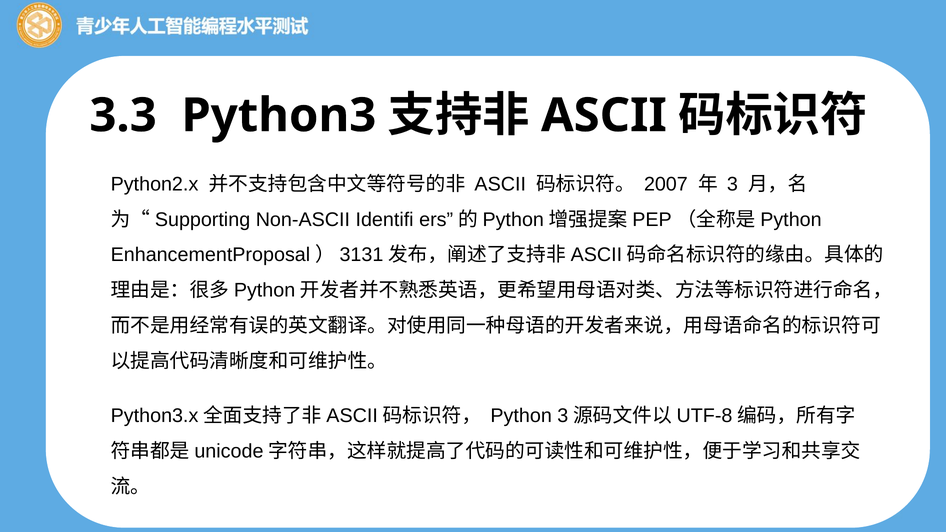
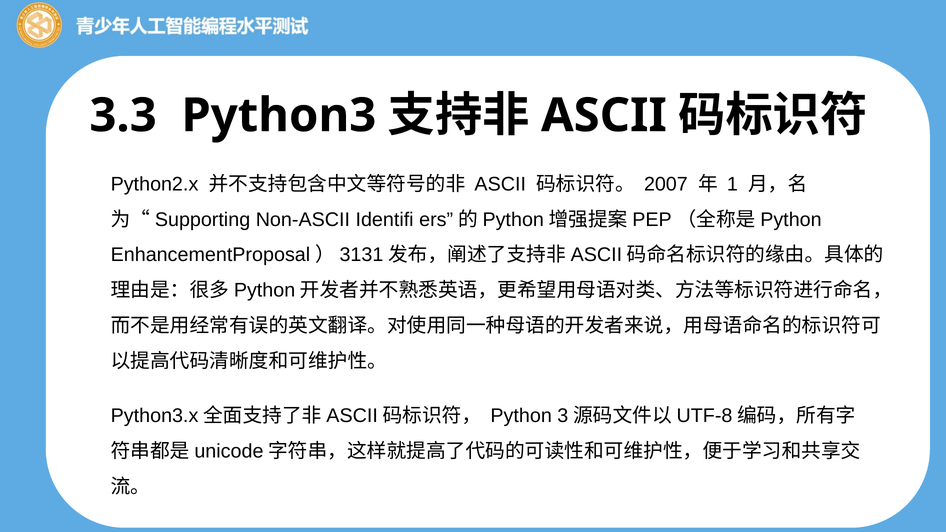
3: 3 -> 1 (732, 184)
